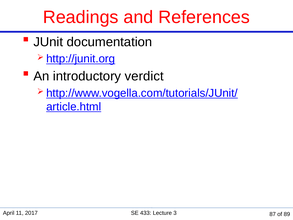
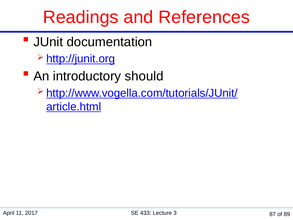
verdict: verdict -> should (144, 76)
